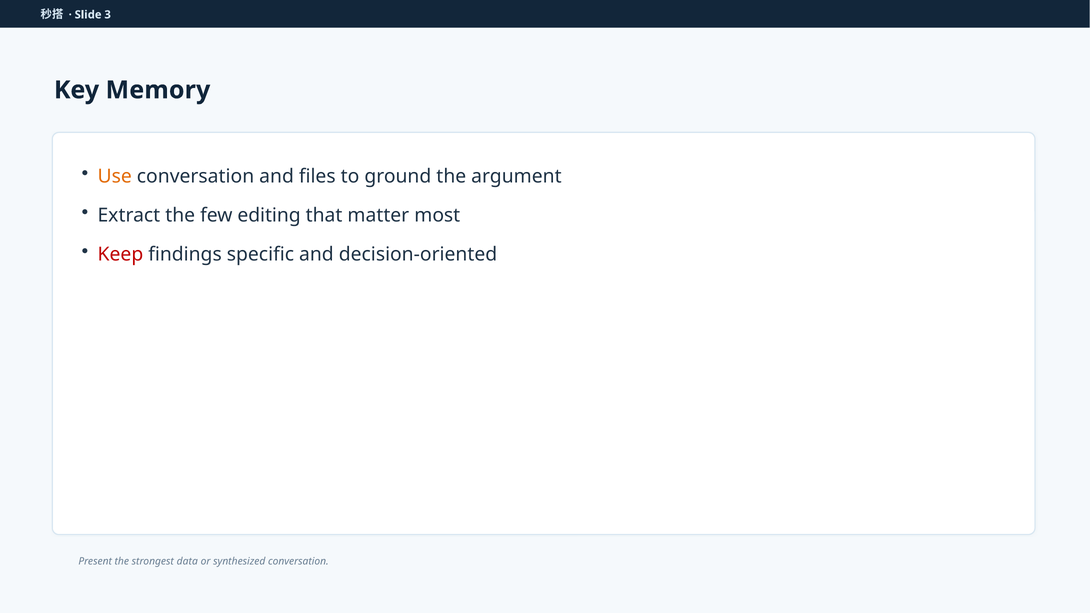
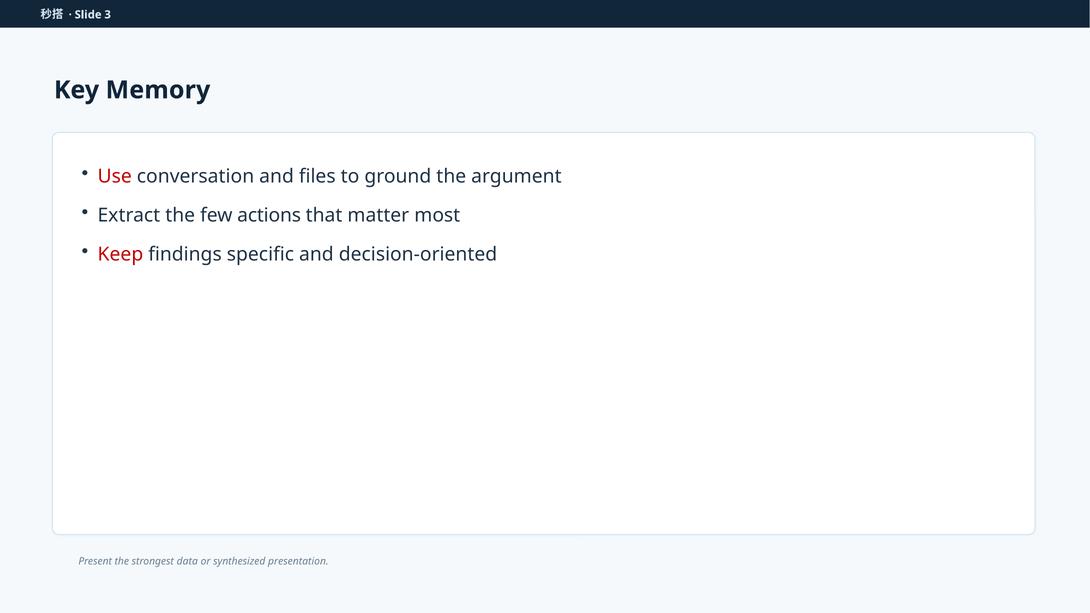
Use colour: orange -> red (115, 176)
editing: editing -> actions (269, 215)
synthesized conversation: conversation -> presentation (298, 561)
